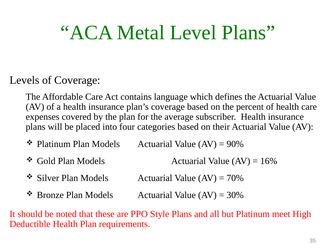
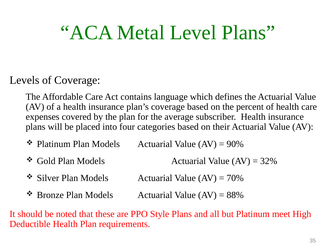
16%: 16% -> 32% (269, 161)
30%: 30% -> 88% (235, 195)
